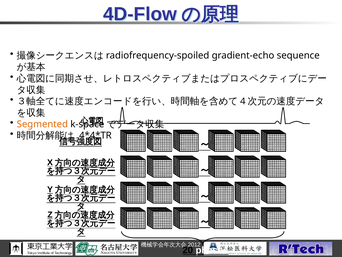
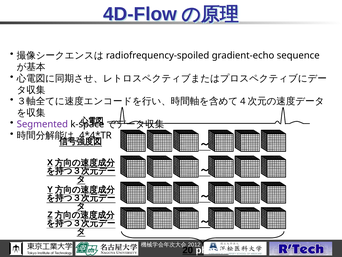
Segmented colour: orange -> purple (42, 124)
